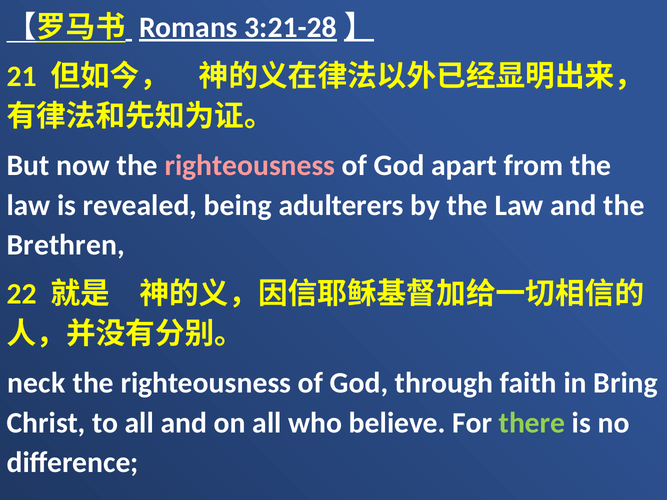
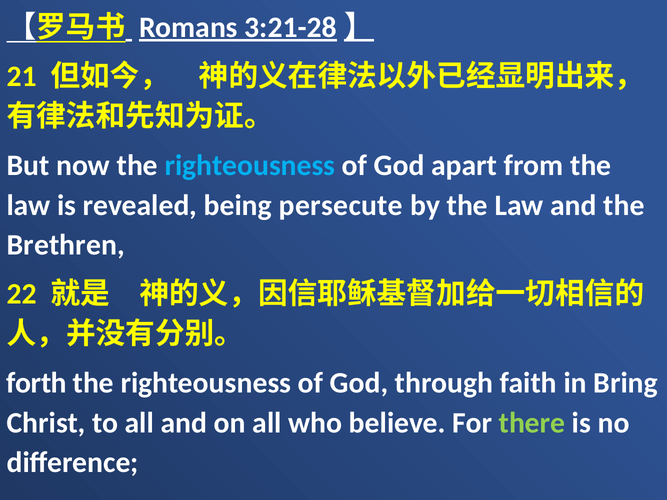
righteousness colour: pink -> light blue (250, 166)
adulterers: adulterers -> persecute (341, 205)
neck: neck -> forth (36, 383)
